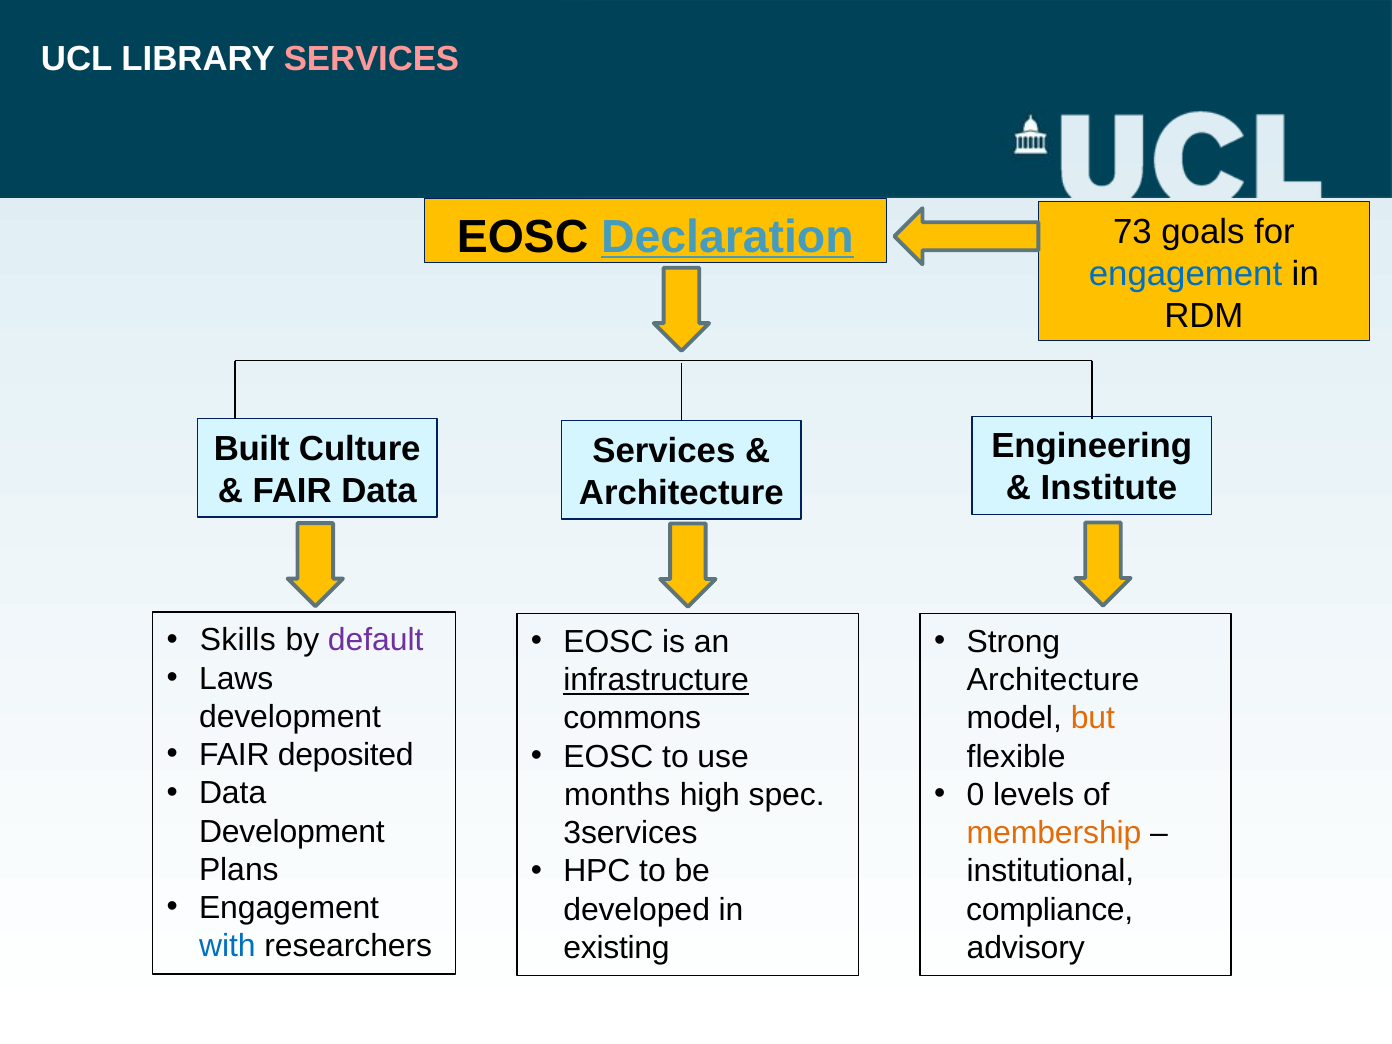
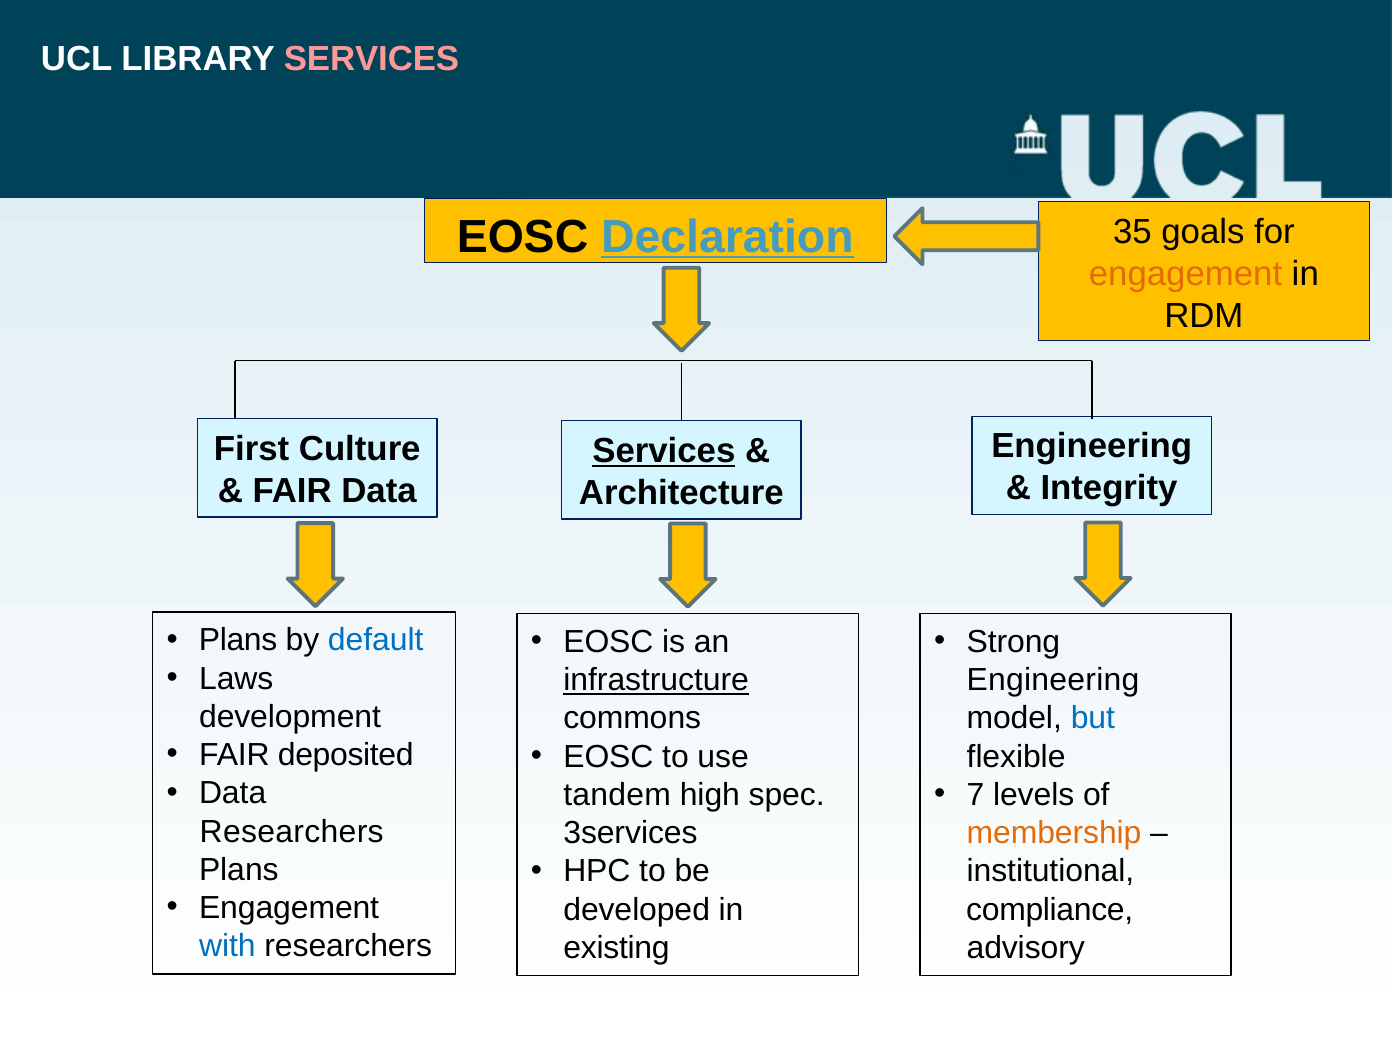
73: 73 -> 35 (1132, 232)
engagement colour: blue -> orange (1186, 274)
Built: Built -> First (252, 449)
Services underline: none -> present (664, 451)
Institute: Institute -> Integrity (1109, 488)
Skills: Skills -> Plans (238, 640)
default colour: purple -> blue (376, 640)
Architecture: Architecture -> Engineering (1053, 680)
but colour: orange -> blue (1093, 718)
0: 0 -> 7 (976, 795)
months: months -> tandem (617, 795)
Development: Development -> Researchers (292, 832)
